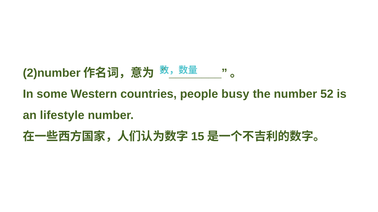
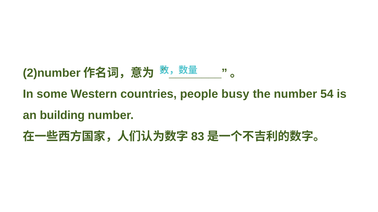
52: 52 -> 54 (327, 94)
lifestyle: lifestyle -> building (62, 116)
15: 15 -> 83 (198, 137)
